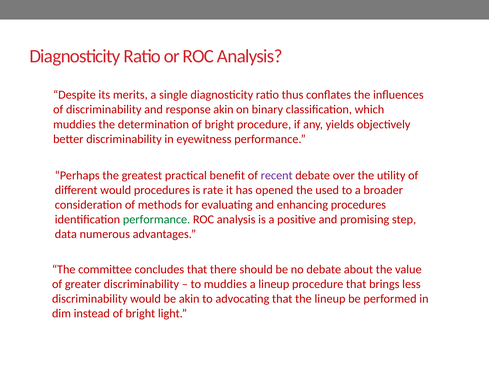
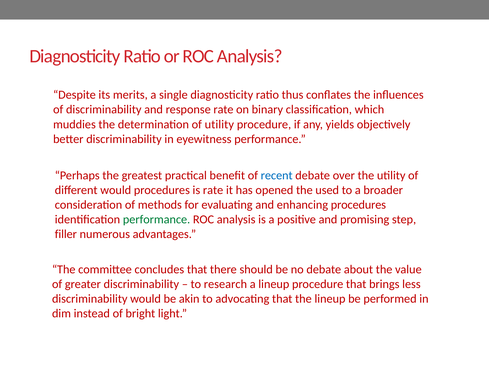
response akin: akin -> rate (223, 110)
determination of bright: bright -> utility (219, 124)
recent colour: purple -> blue (277, 175)
data: data -> filler (66, 234)
to muddies: muddies -> research (225, 284)
